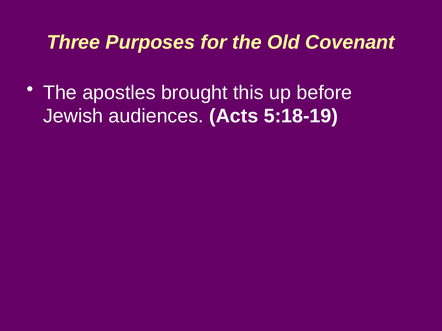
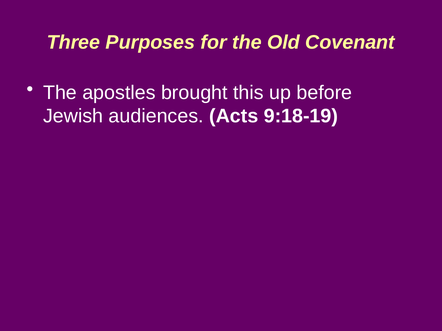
5:18-19: 5:18-19 -> 9:18-19 (301, 116)
